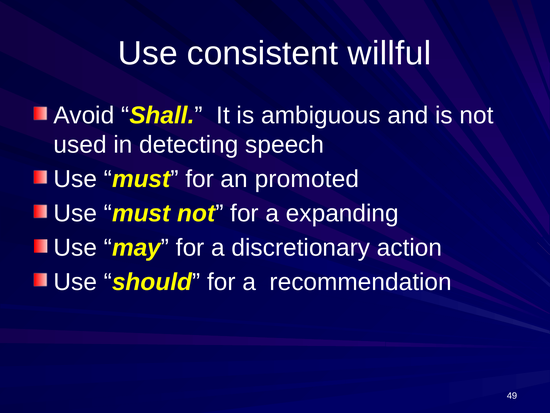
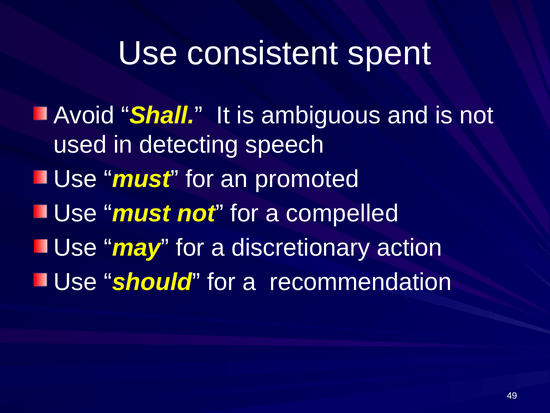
willful: willful -> spent (389, 53)
expanding: expanding -> compelled (342, 213)
